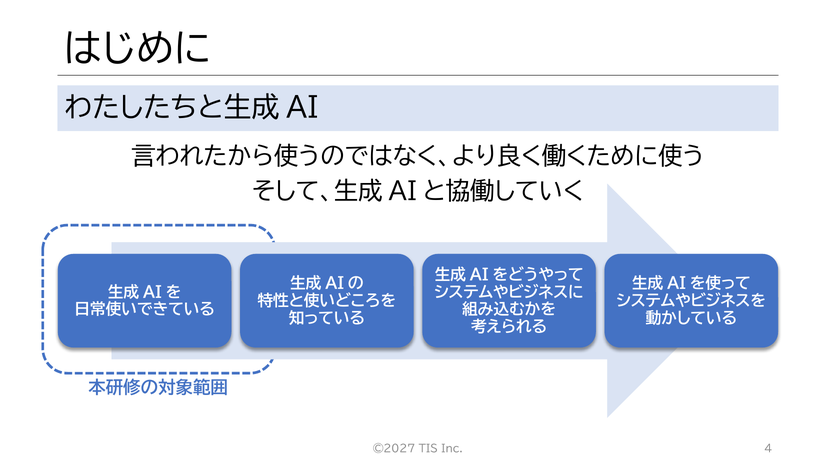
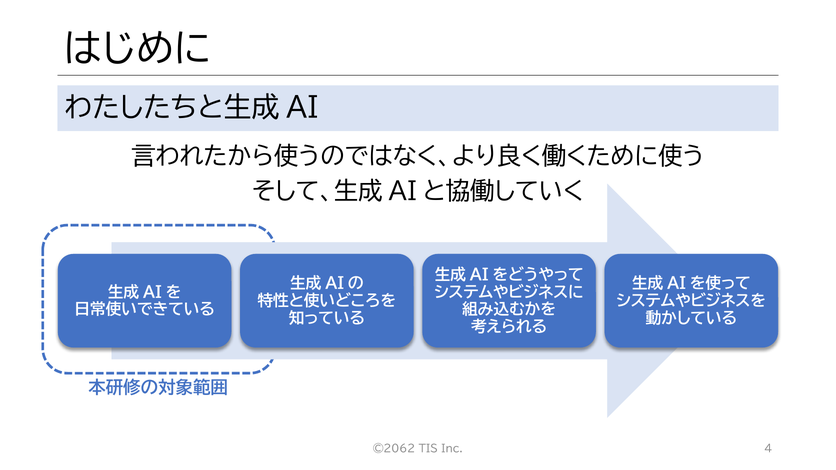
©2027: ©2027 -> ©2062 (394, 449)
